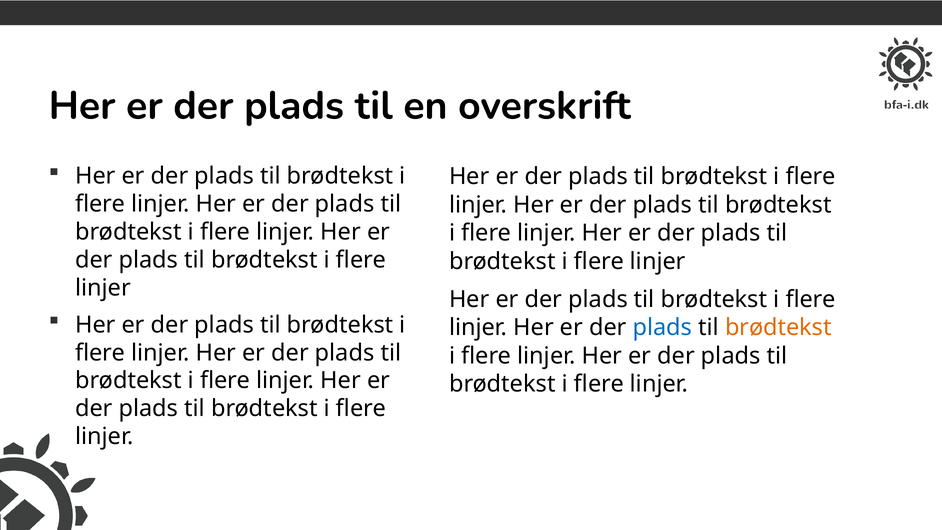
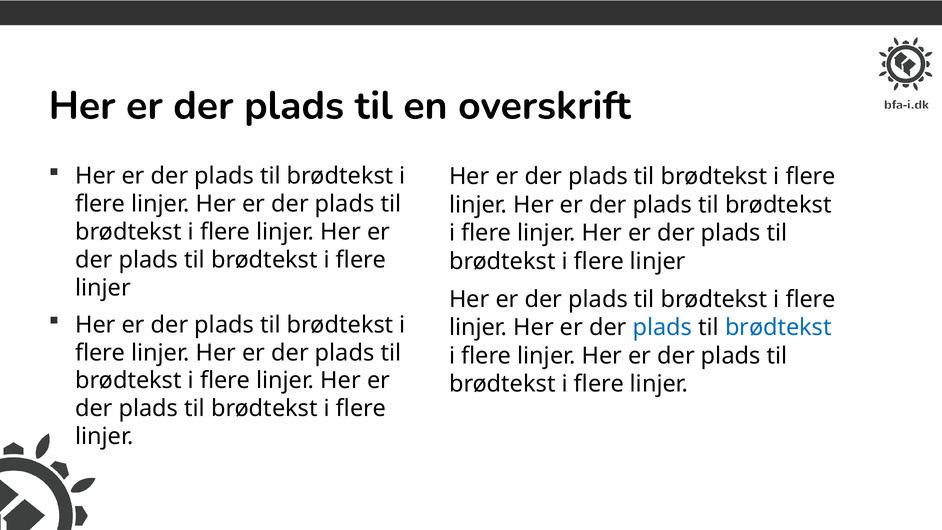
brødtekst colour: orange -> blue (778, 328)
